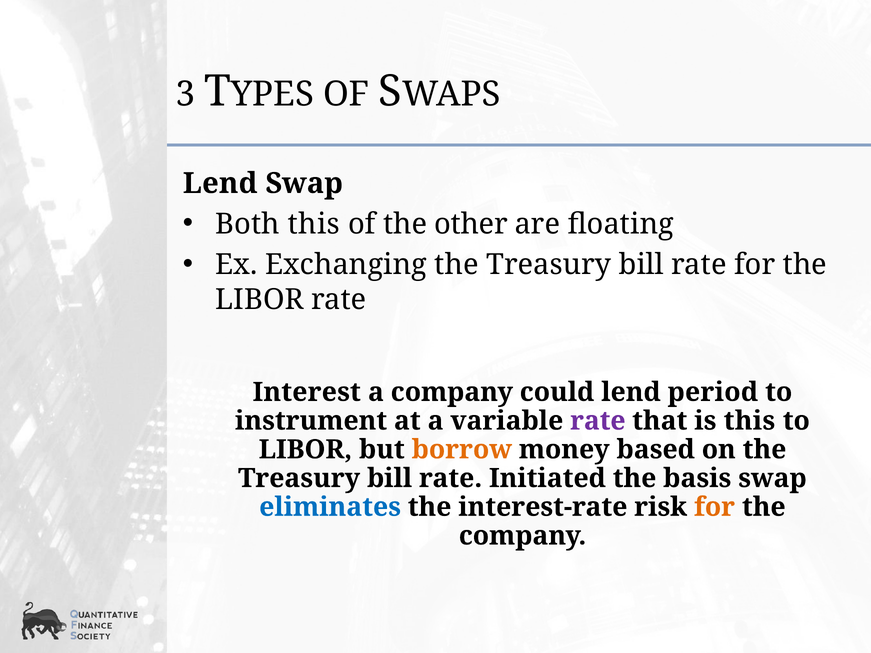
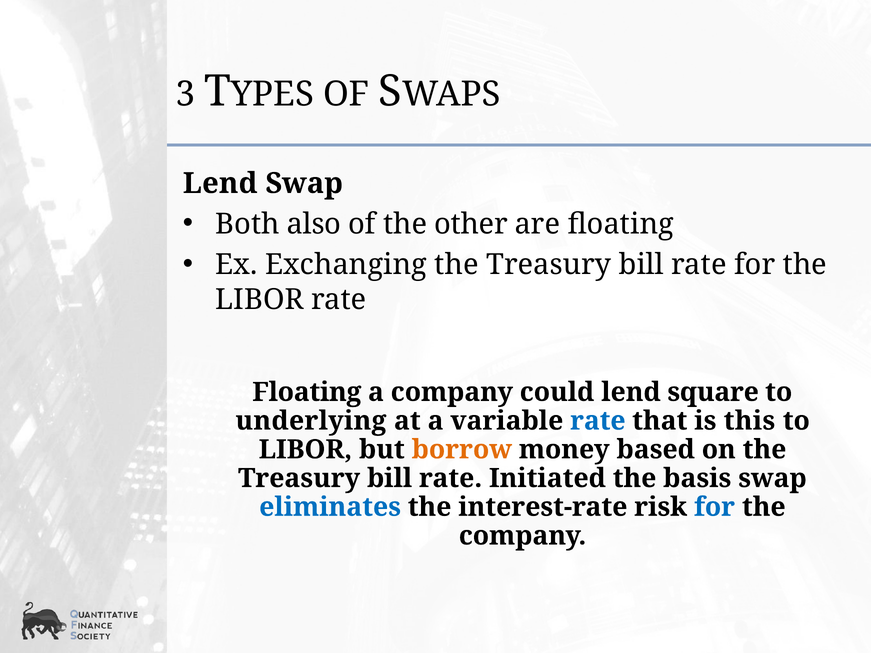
Both this: this -> also (314, 224)
Interest: Interest -> Floating (307, 392)
period: period -> square (713, 392)
instrument: instrument -> underlying (311, 421)
rate colour: purple -> blue (598, 421)
for colour: orange -> blue (715, 507)
